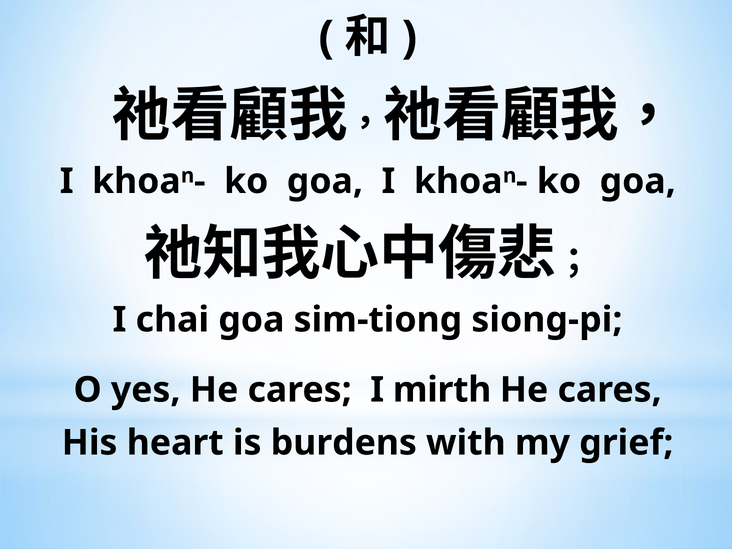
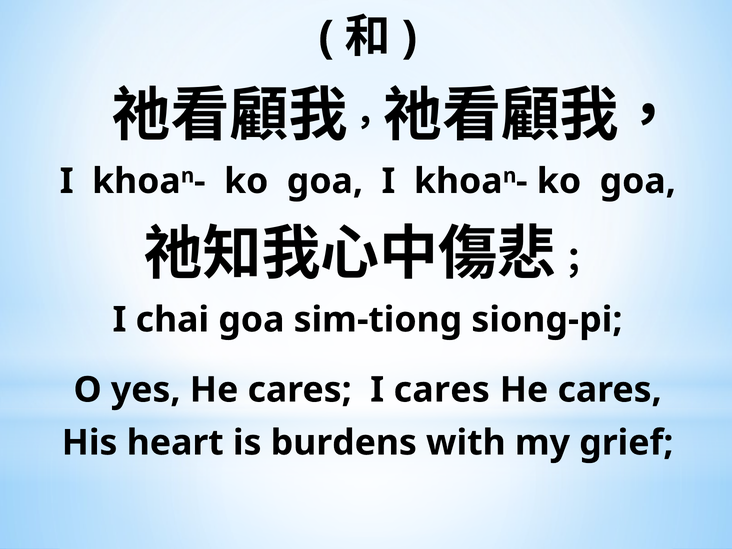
I mirth: mirth -> cares (442, 390)
